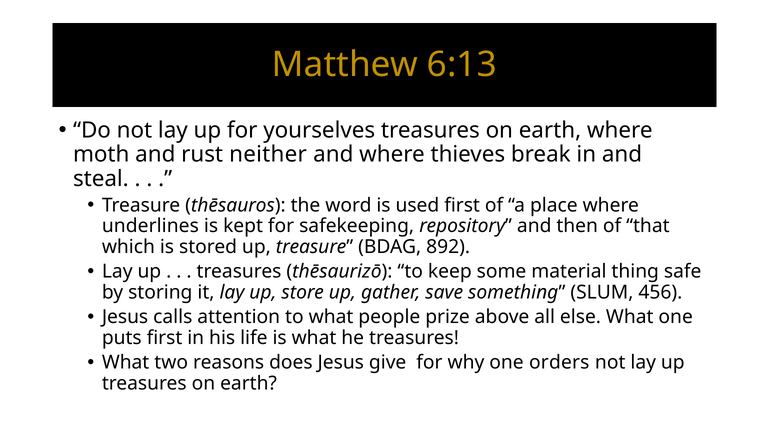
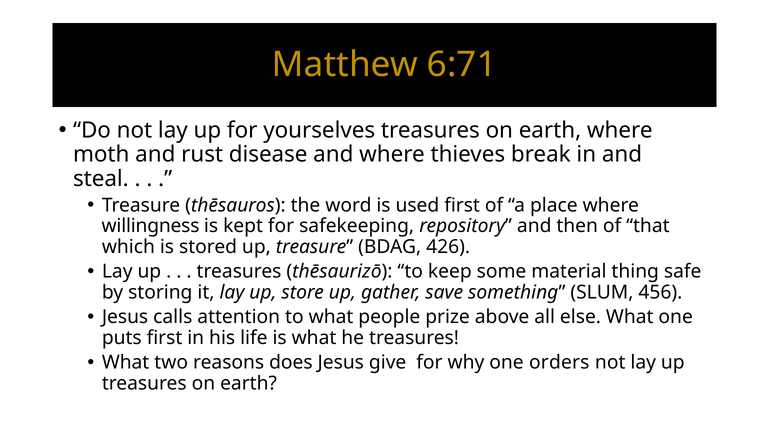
6:13: 6:13 -> 6:71 (462, 65)
neither: neither -> disease (268, 154)
underlines: underlines -> willingness (151, 226)
892: 892 -> 426 (448, 246)
